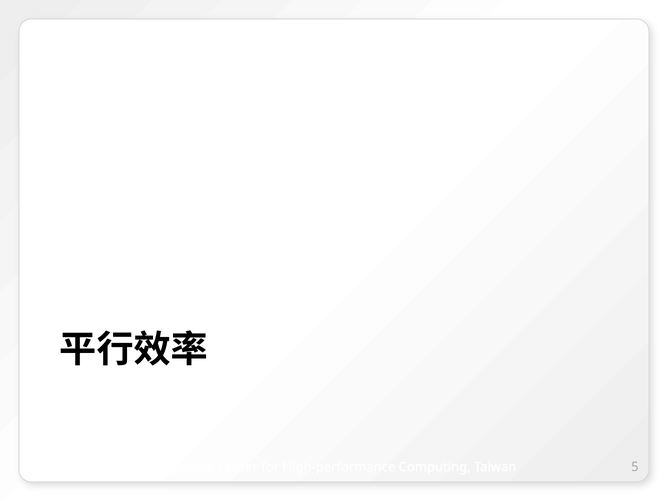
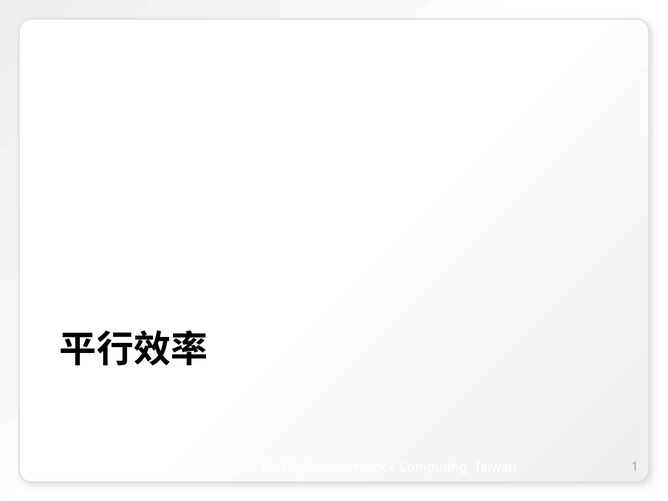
5: 5 -> 1 (635, 467)
